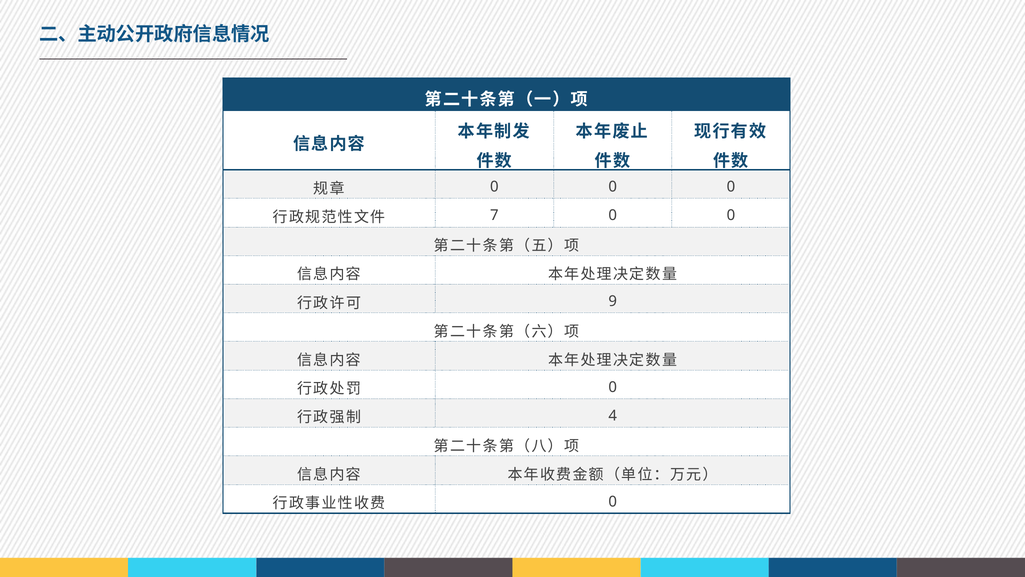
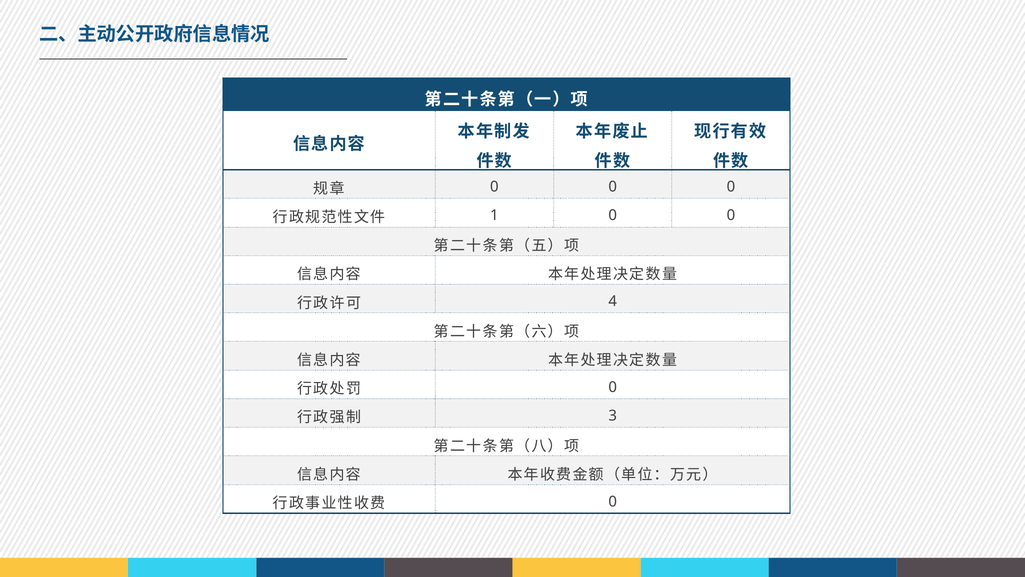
7: 7 -> 1 (494, 215)
9: 9 -> 4 (613, 301)
4: 4 -> 3 (613, 416)
